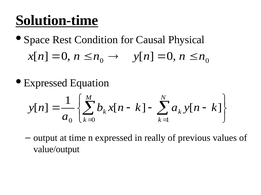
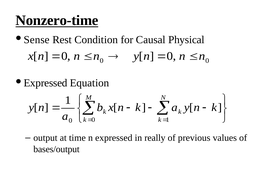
Solution-time: Solution-time -> Nonzero-time (57, 20)
Space: Space -> Sense (37, 40)
value/output: value/output -> bases/output (56, 150)
